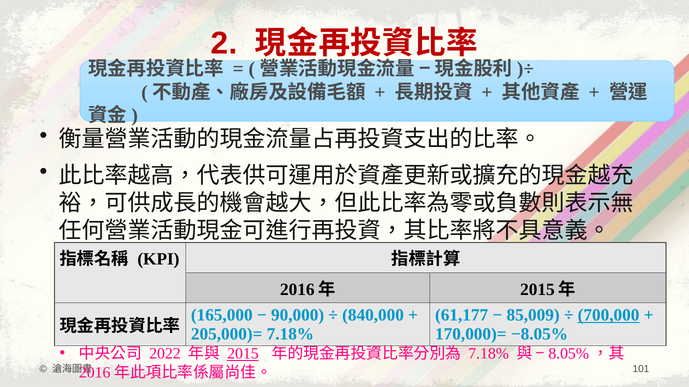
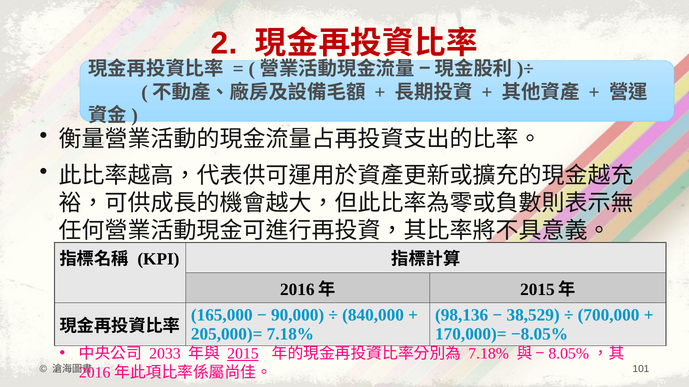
61,177: 61,177 -> 98,136 (462, 315)
85,009: 85,009 -> 38,529 (533, 315)
700,000 underline: present -> none (609, 315)
2022: 2022 -> 2033 (165, 354)
